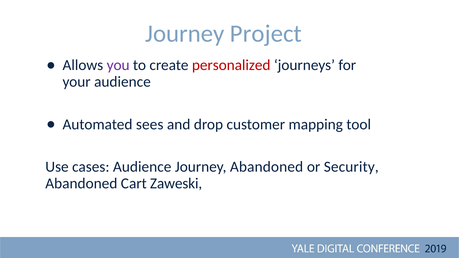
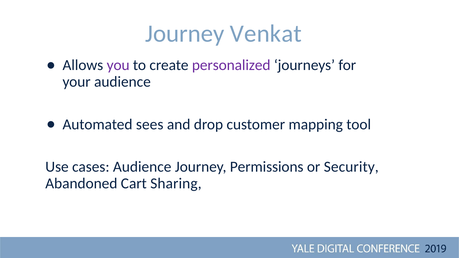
Project: Project -> Venkat (266, 34)
personalized colour: red -> purple (231, 65)
Journey Abandoned: Abandoned -> Permissions (267, 167)
Zaweski: Zaweski -> Sharing (176, 184)
